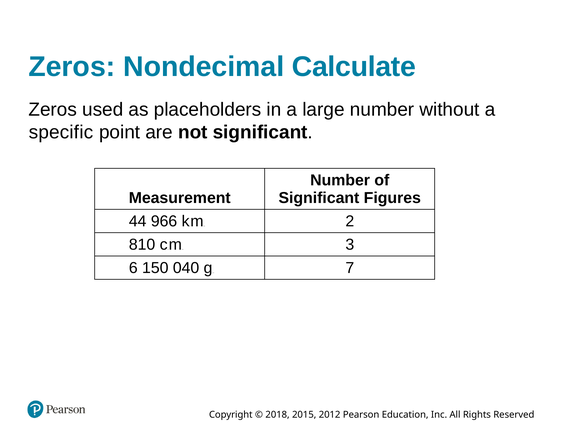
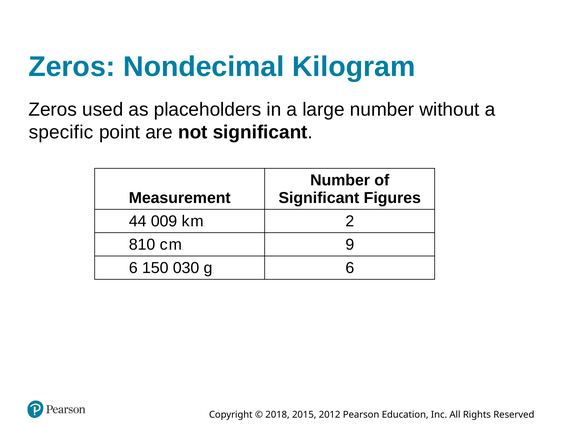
Calculate: Calculate -> Kilogram (354, 67)
966: 966 -> 009 (164, 221)
3: 3 -> 9 (350, 245)
040: 040 -> 030 (186, 268)
7: 7 -> 6 (350, 268)
